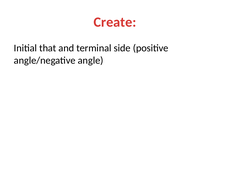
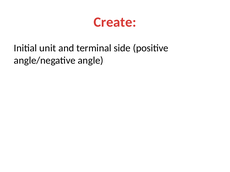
that: that -> unit (48, 48)
